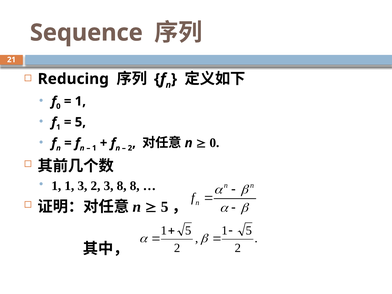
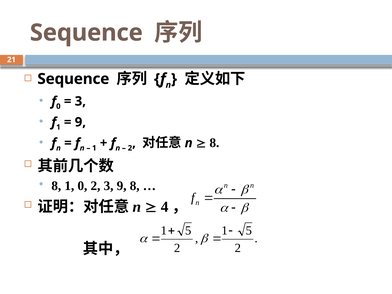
Reducing: Reducing -> Sequence (73, 79)
1: 1 -> 3 (80, 101)
5: 5 -> 9 (80, 122)
0: 0 -> 8 (214, 143)
1: 1 -> 8 (56, 186)
1 3: 3 -> 0 (82, 186)
3 8: 8 -> 9 (122, 186)
5: 5 -> 4 (165, 207)
